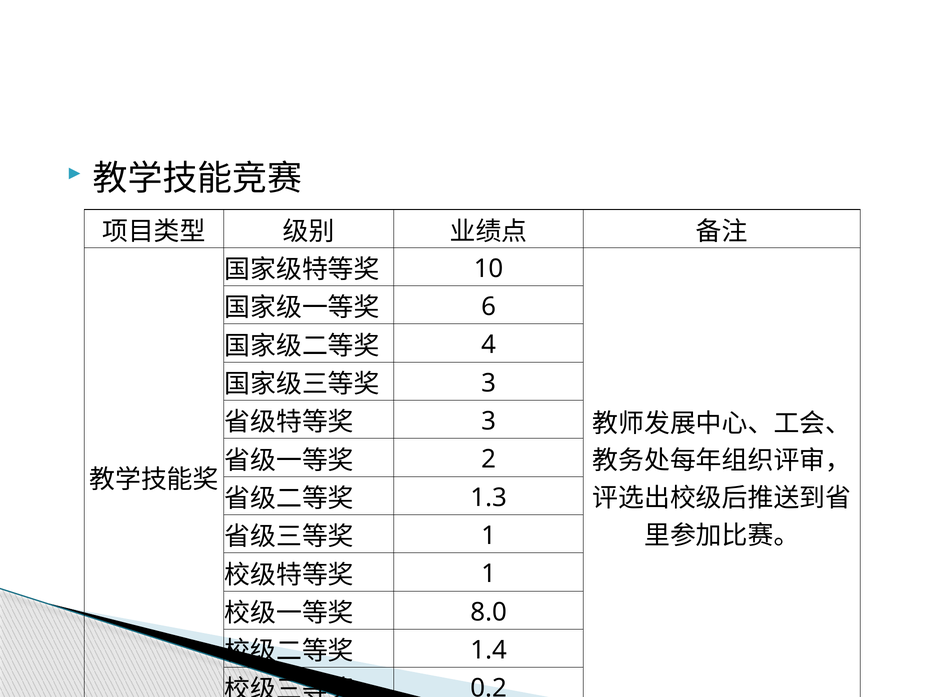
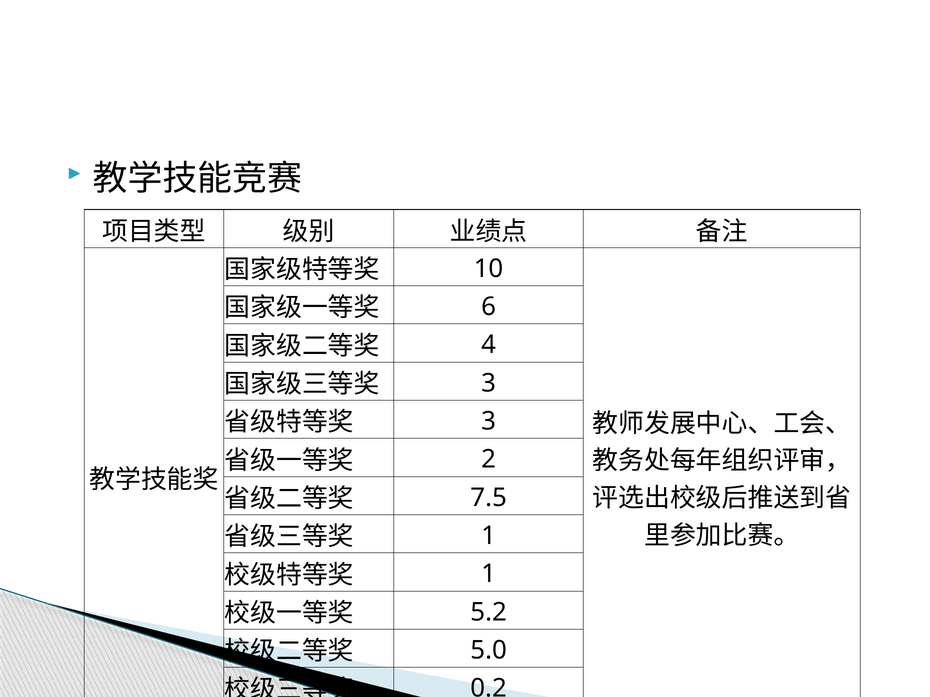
1.3: 1.3 -> 7.5 (489, 498)
8.0: 8.0 -> 5.2 (489, 612)
1.4: 1.4 -> 5.0 (489, 651)
